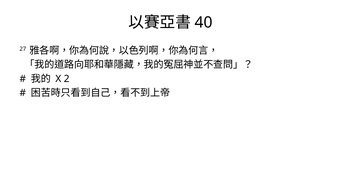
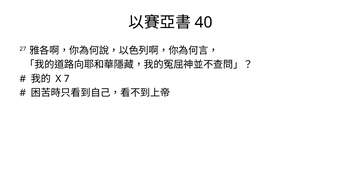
2: 2 -> 7 (67, 79)
